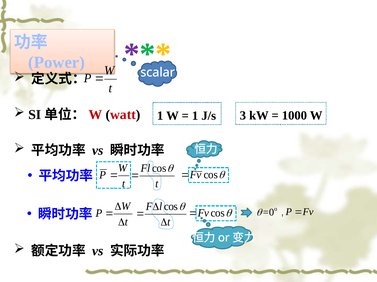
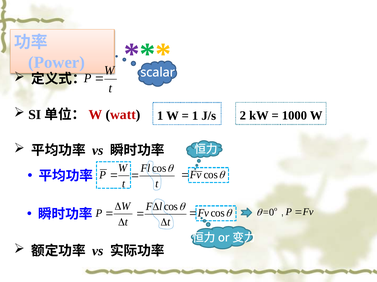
3: 3 -> 2 (243, 116)
